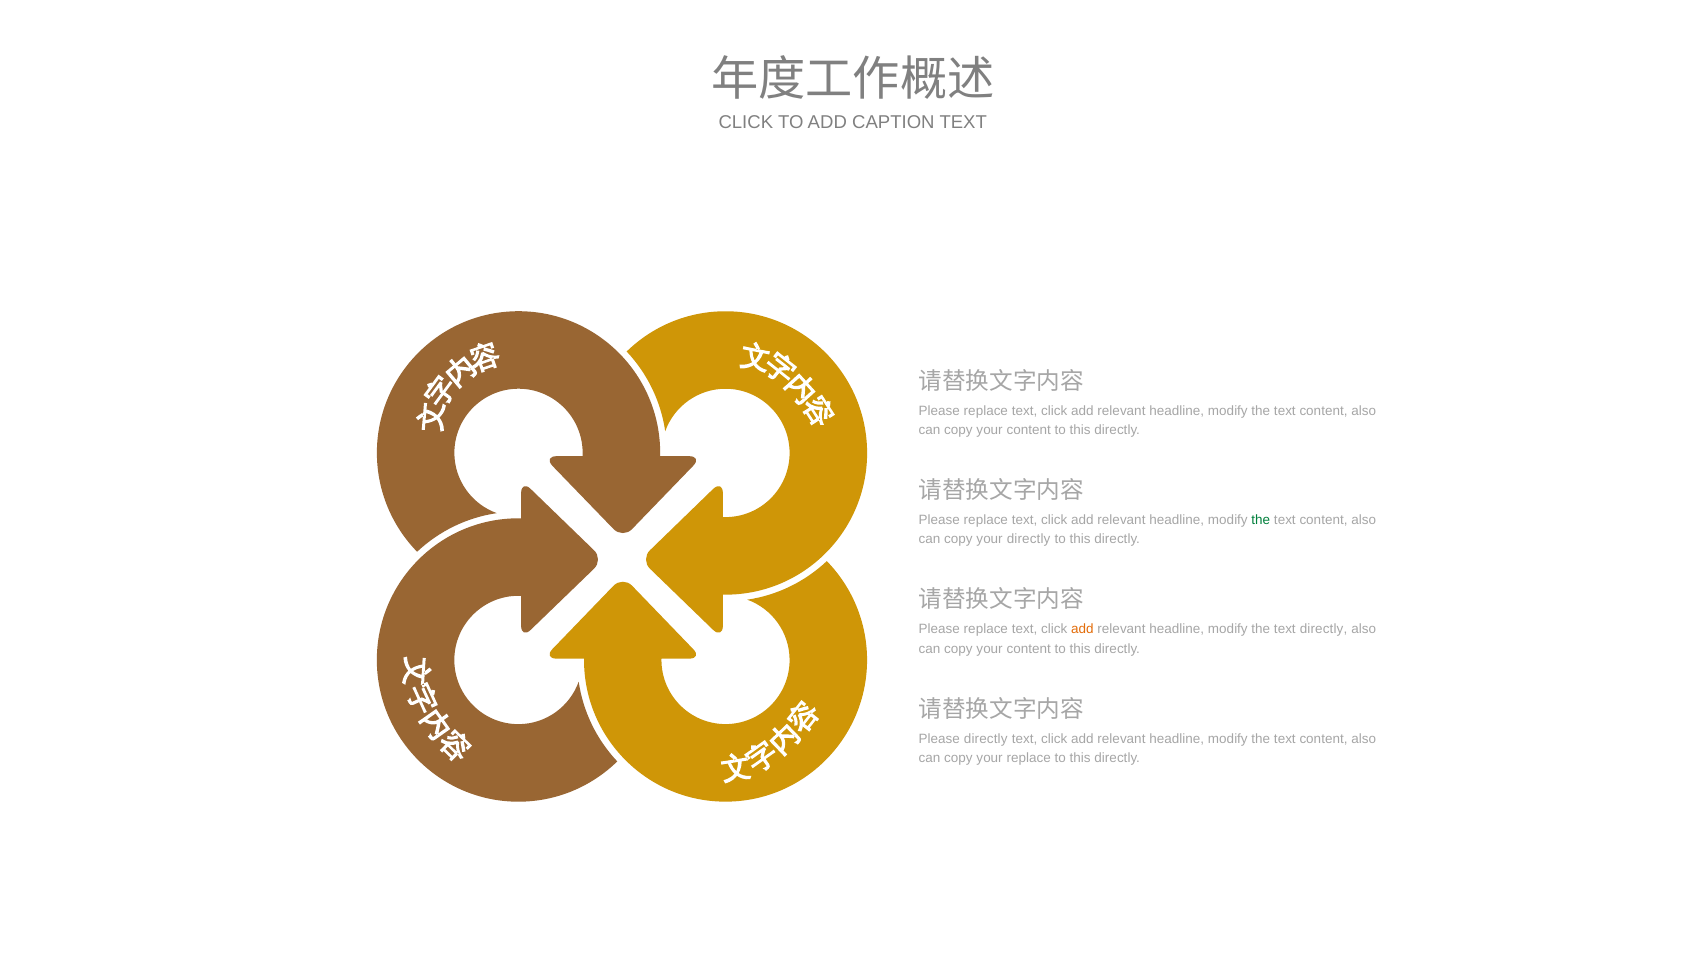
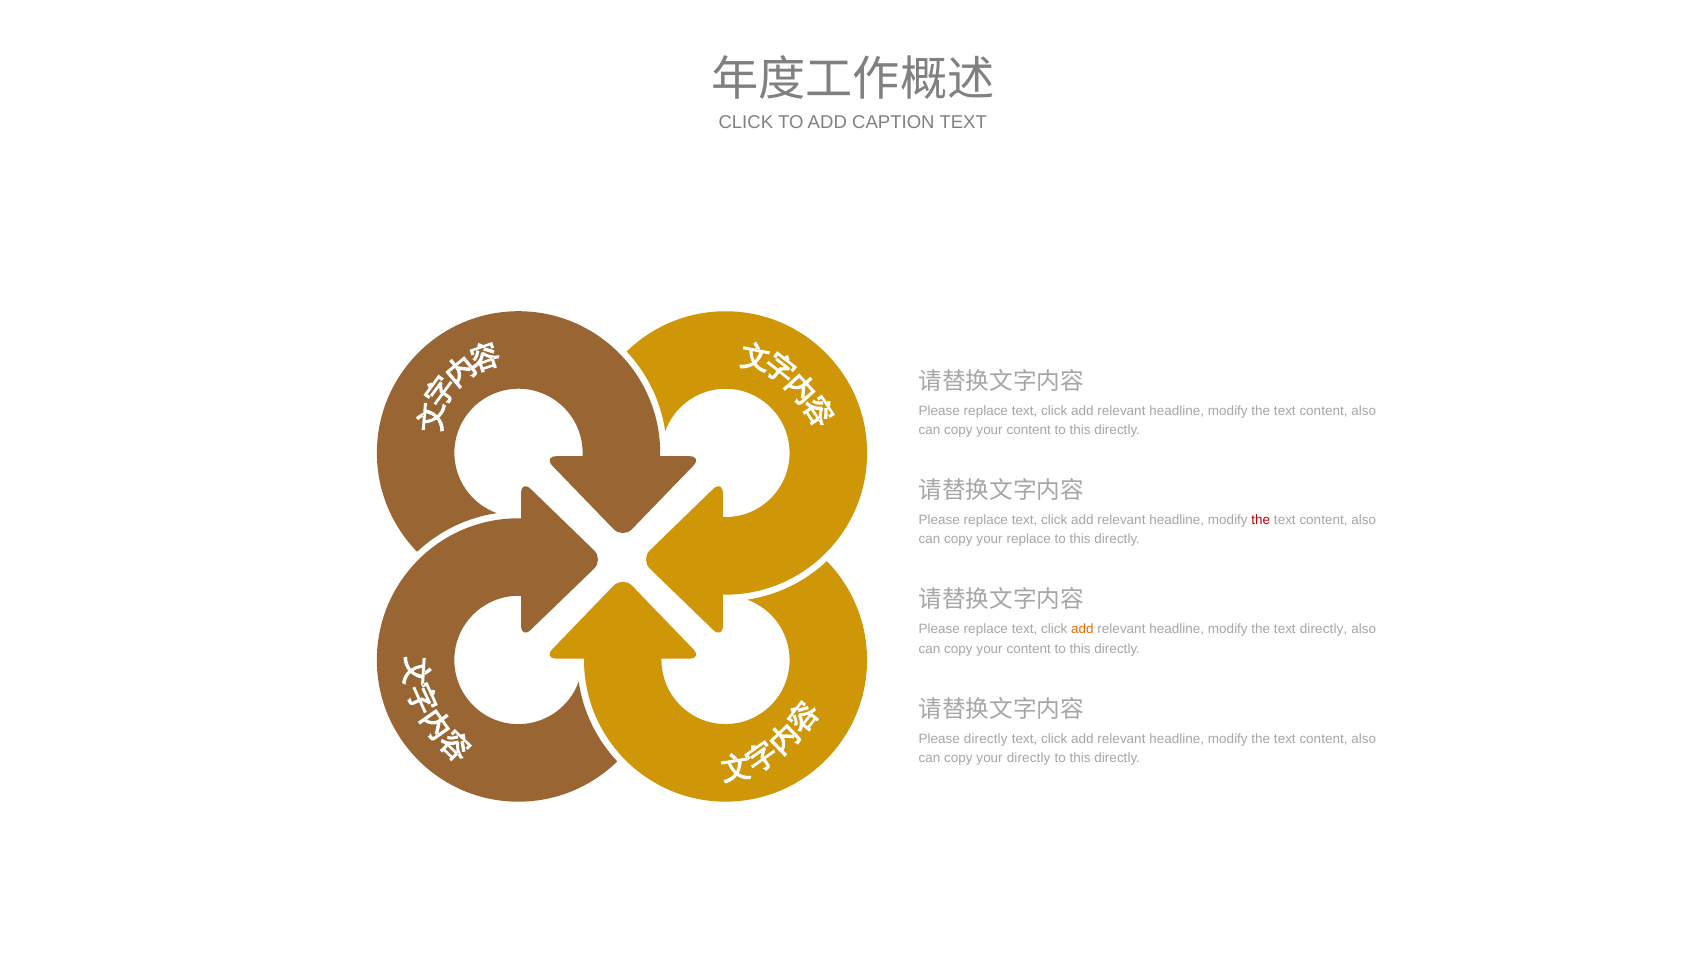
the colour: green -> red (1261, 520)
your directly: directly -> replace (1029, 539)
your replace: replace -> directly (1029, 758)
